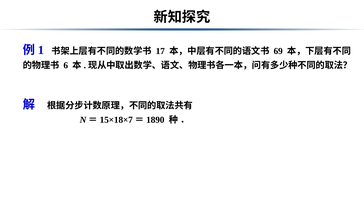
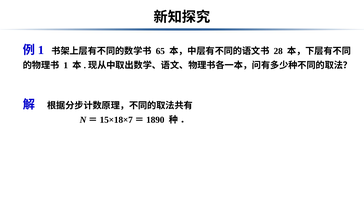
17: 17 -> 65 (160, 51)
69: 69 -> 28 (278, 51)
6: 6 -> 1 (66, 65)
